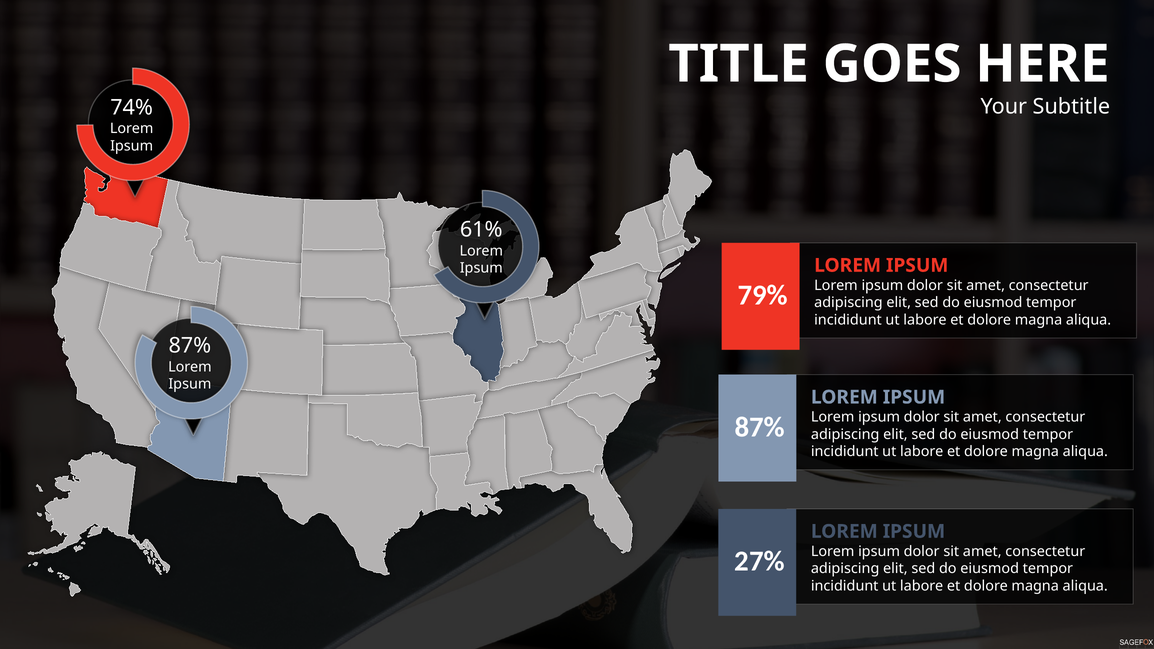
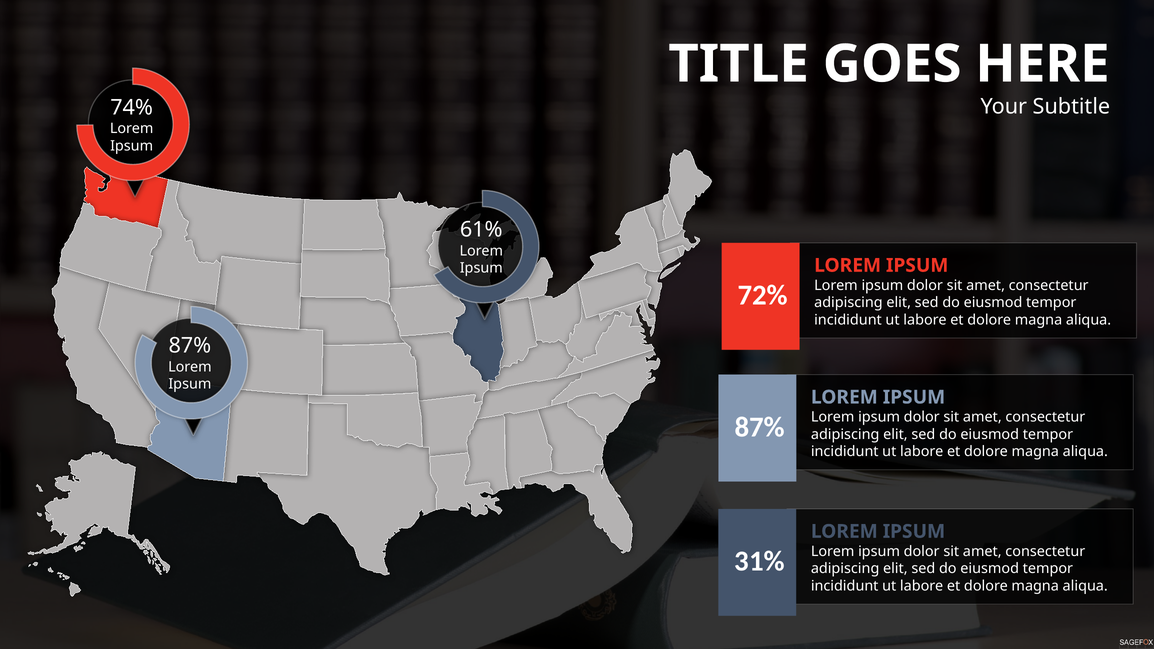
79%: 79% -> 72% (763, 295)
27%: 27% -> 31% (760, 562)
